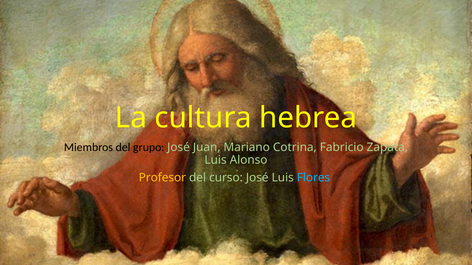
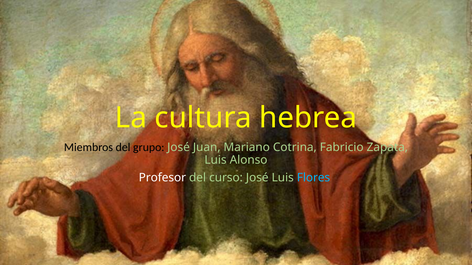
Profesor colour: yellow -> white (162, 178)
